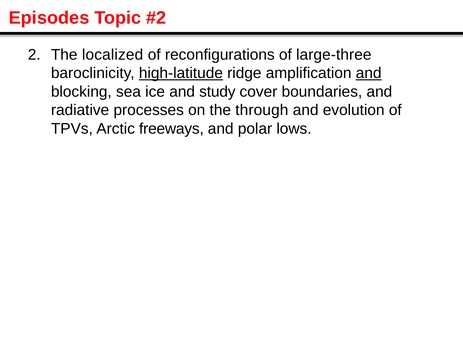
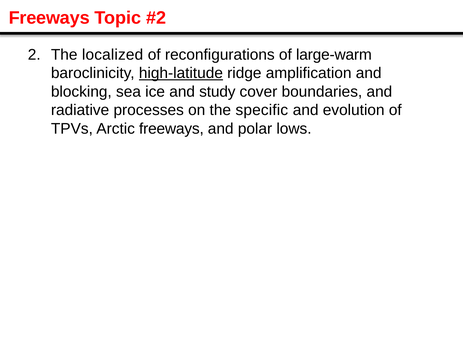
Episodes: Episodes -> Freeways (49, 18)
large-three: large-three -> large-warm (334, 55)
and underline: present -> none (369, 73)
through: through -> specific (262, 110)
